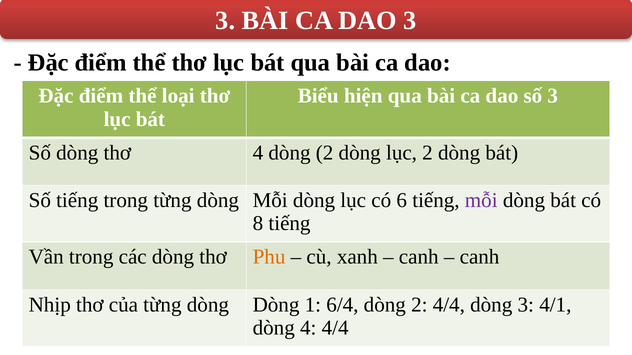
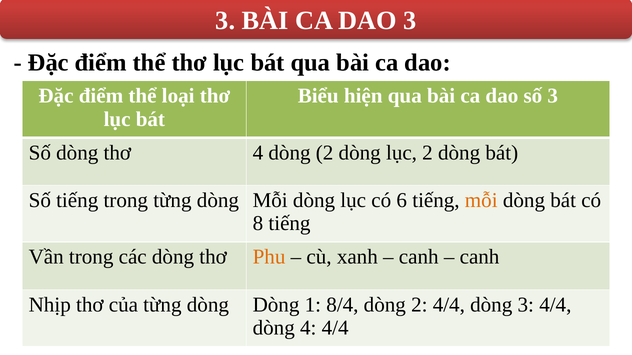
mỗi colour: purple -> orange (481, 201)
6/4: 6/4 -> 8/4 (342, 305)
3 4/1: 4/1 -> 4/4 (555, 305)
